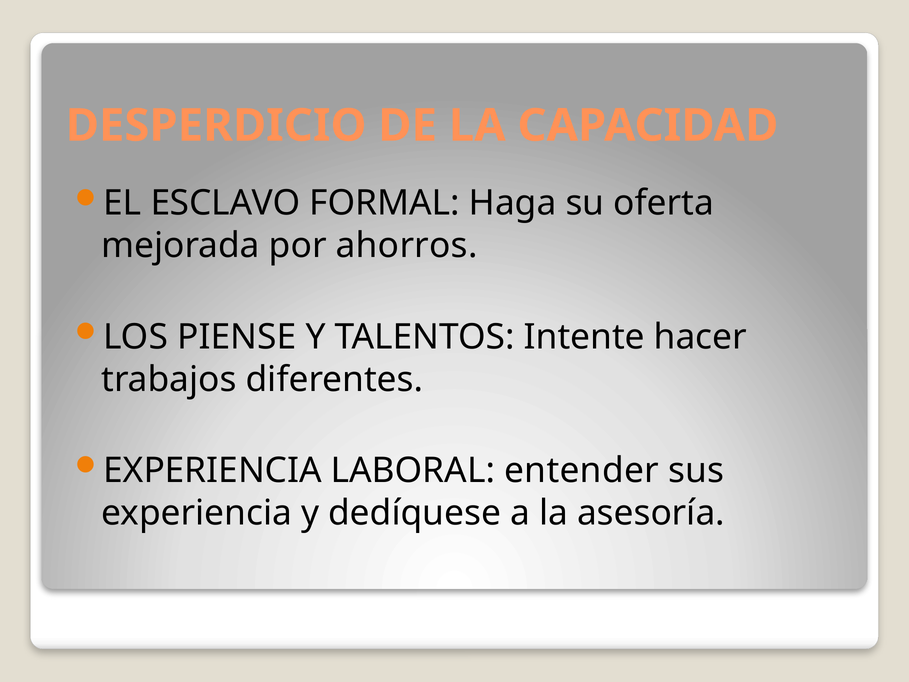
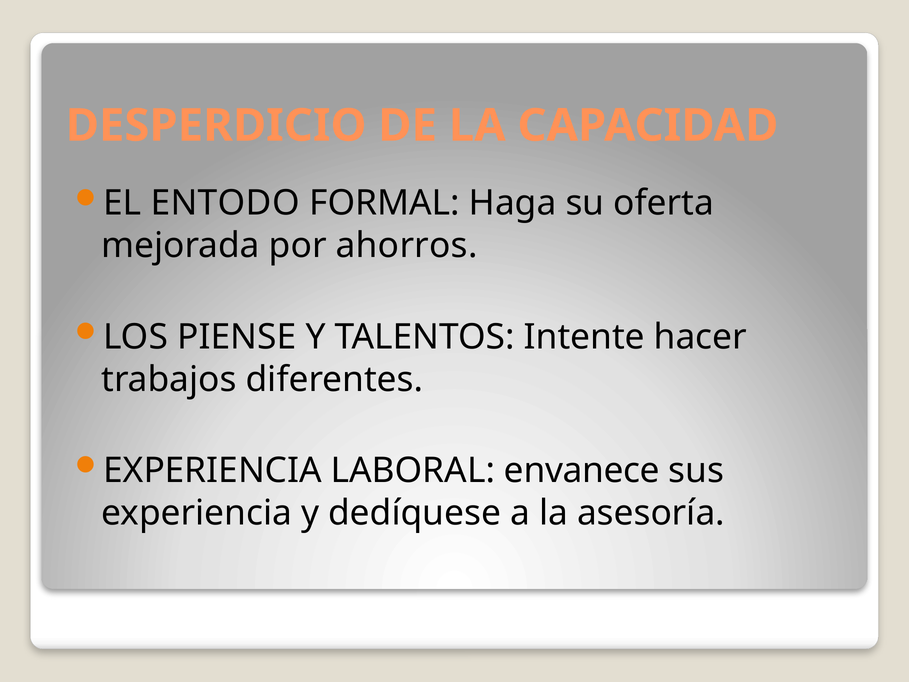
ESCLAVO: ESCLAVO -> ENTODO (225, 203)
entender: entender -> envanece (582, 470)
